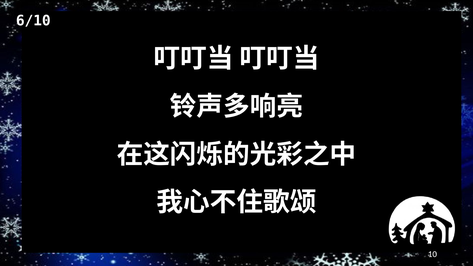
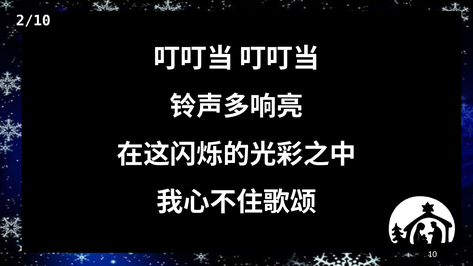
6/10: 6/10 -> 2/10 (33, 21)
